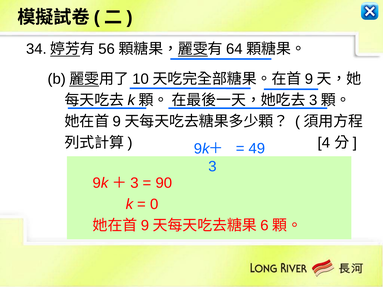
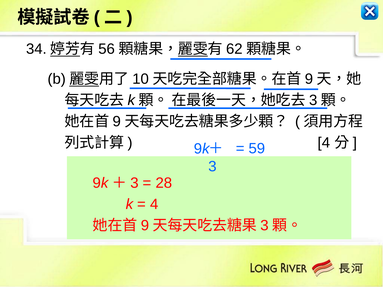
64: 64 -> 62 (234, 49)
49: 49 -> 59 (257, 149)
90: 90 -> 28 (164, 183)
0: 0 -> 4 (154, 204)
6: 6 -> 3 (265, 226)
